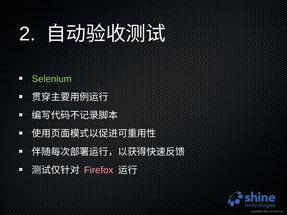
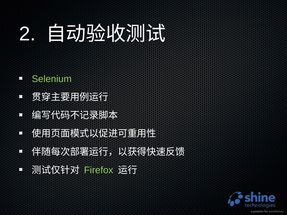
Firefox colour: pink -> light green (99, 170)
